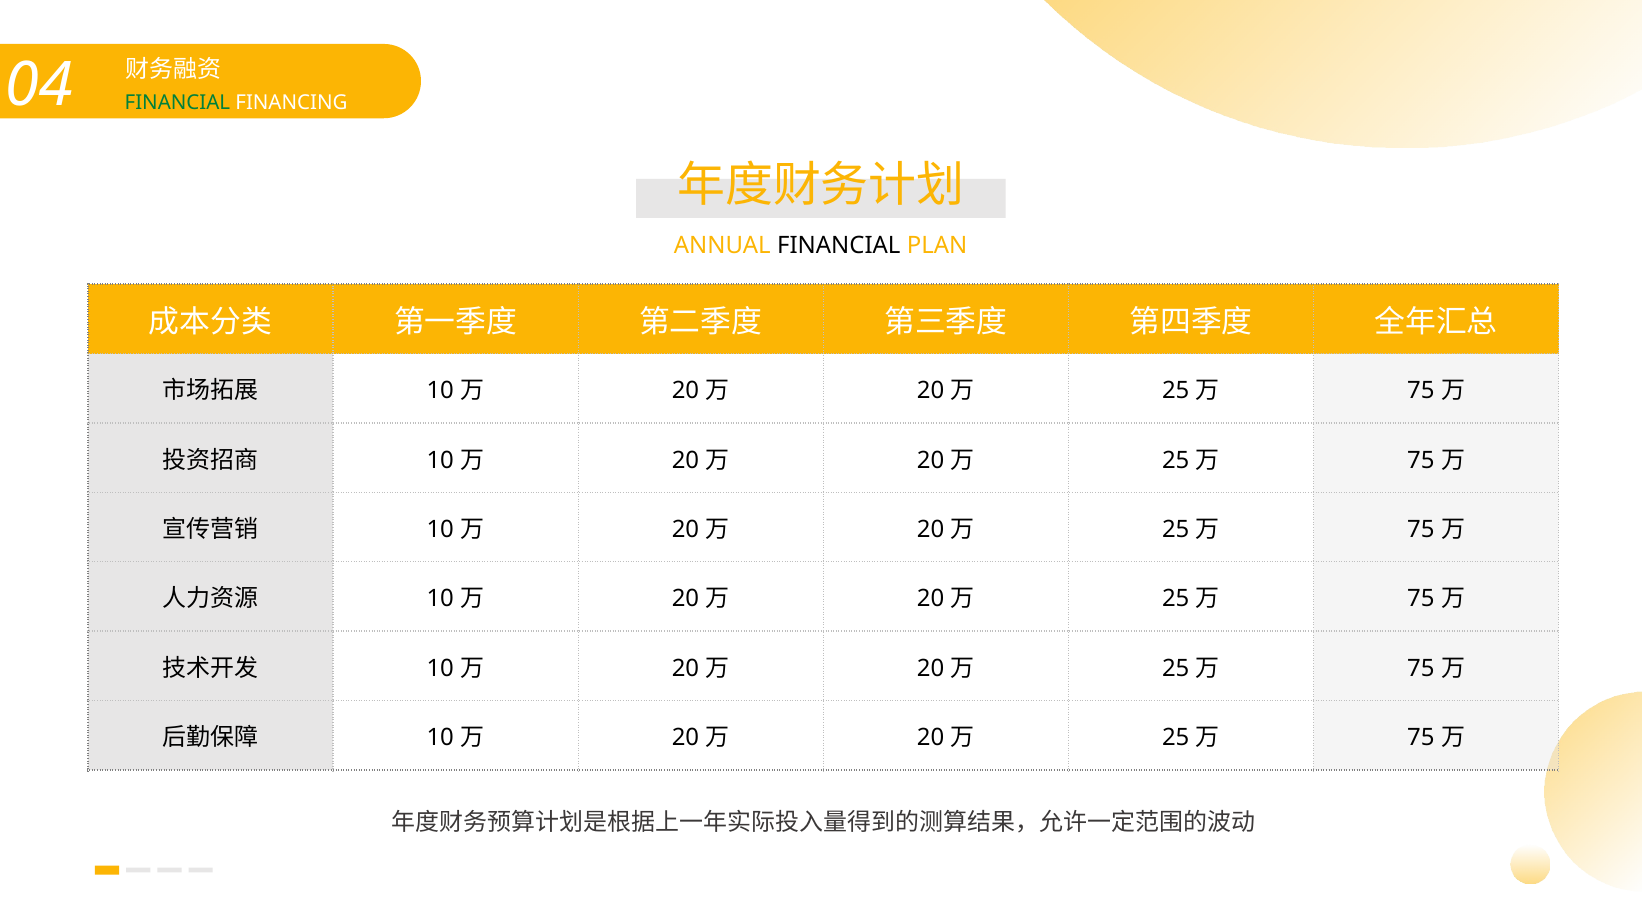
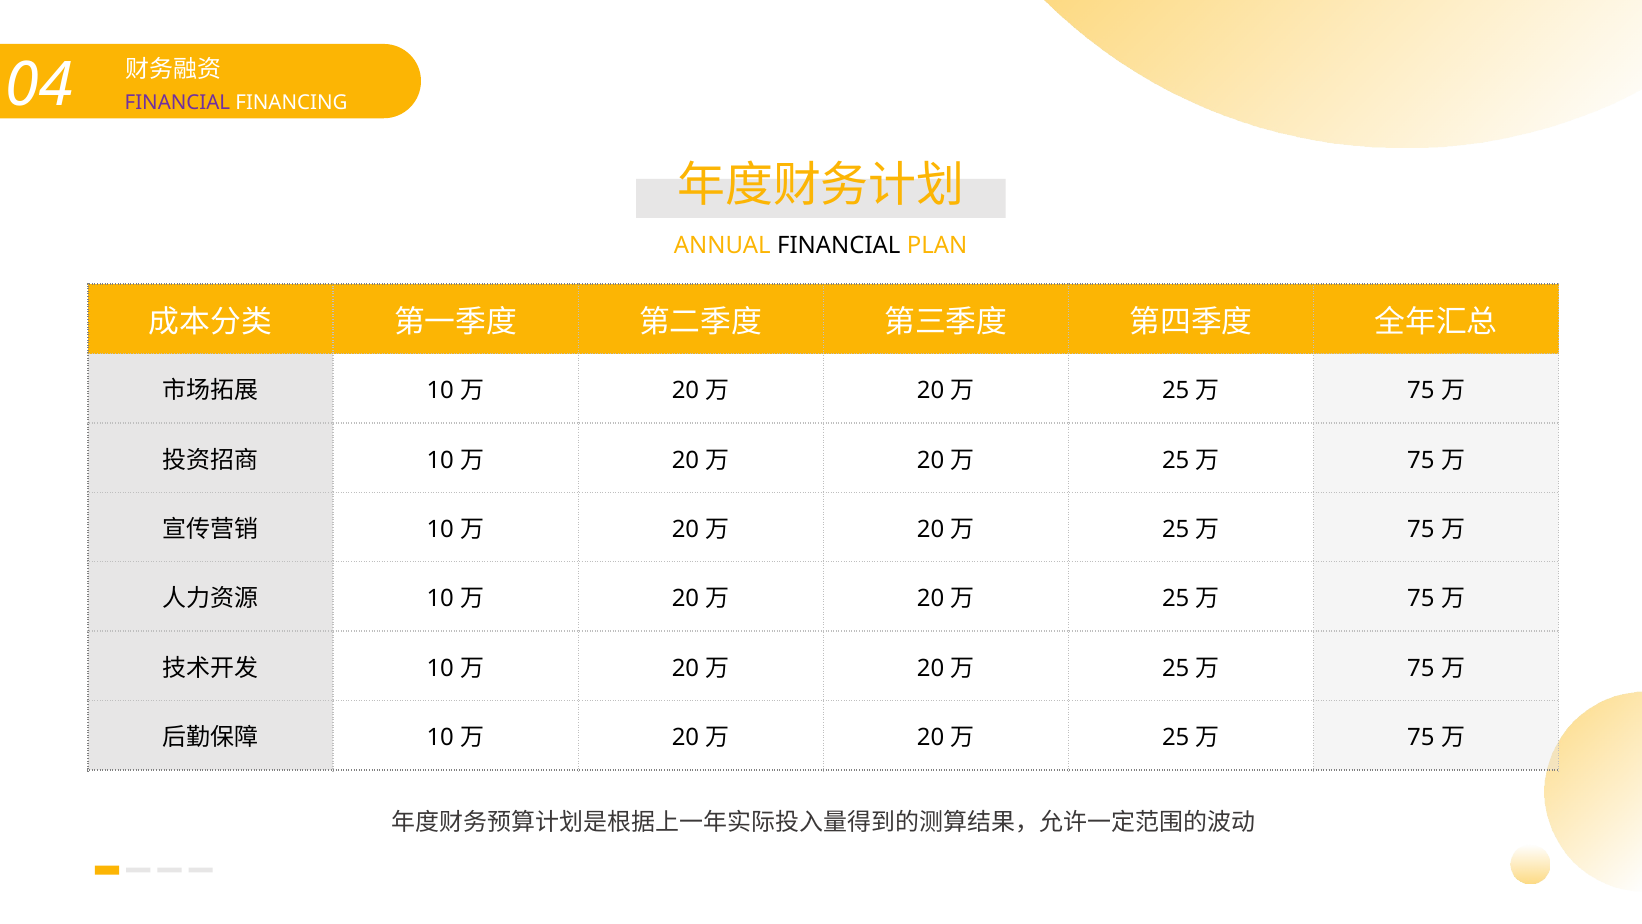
FINANCIAL colour: green -> purple (177, 102)
